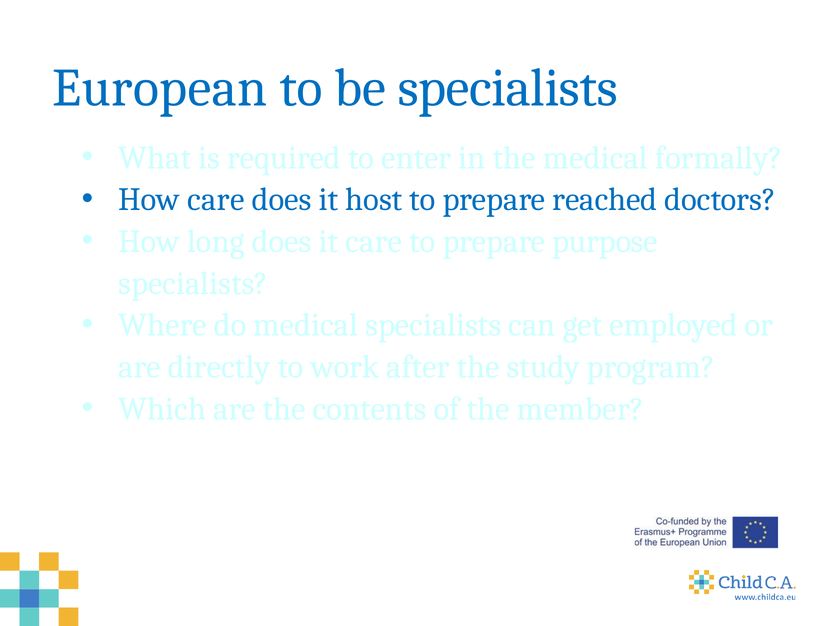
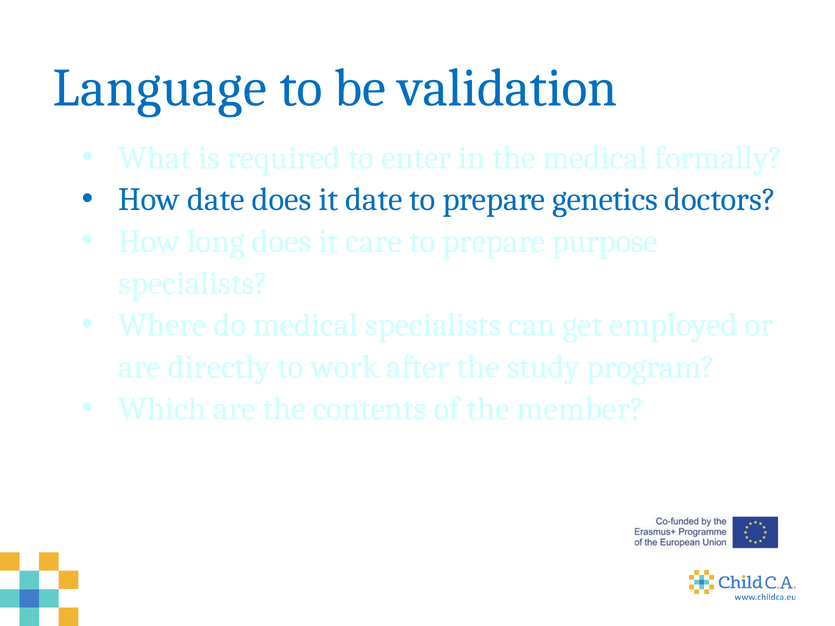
European: European -> Language (160, 88)
be specialists: specialists -> validation (508, 88)
How care: care -> date (216, 200)
it host: host -> date (374, 200)
reached: reached -> genetics (605, 200)
